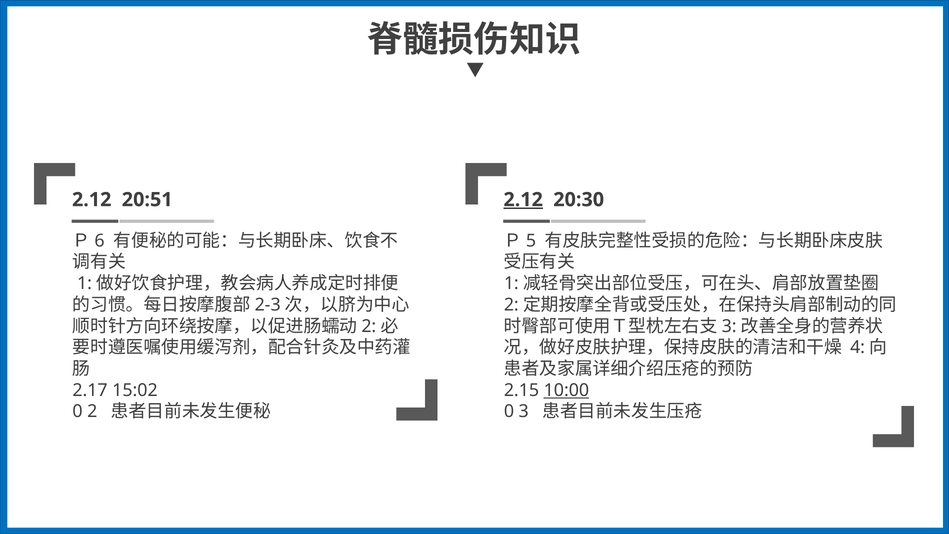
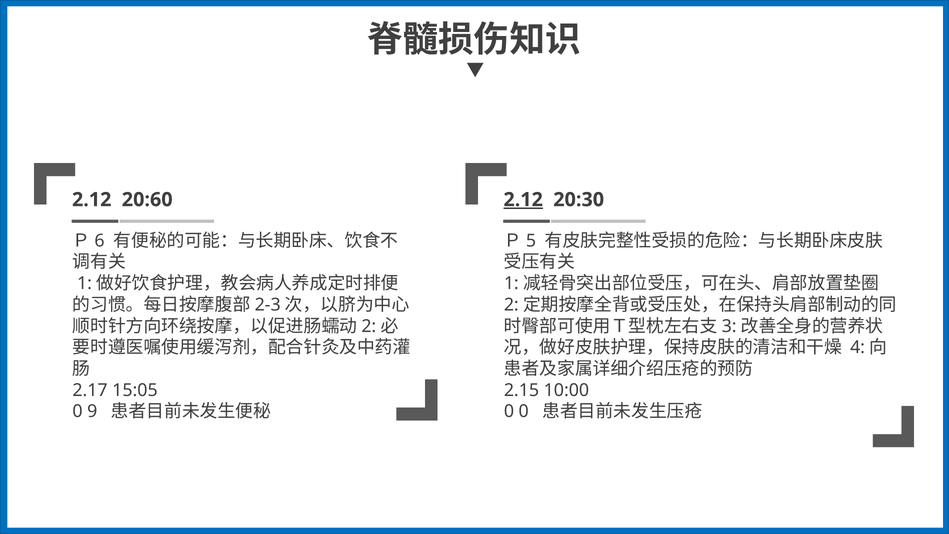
20:51: 20:51 -> 20:60 (147, 200)
15:02: 15:02 -> 15:05 (135, 390)
10:00 underline: present -> none (566, 390)
2: 2 -> 9 (92, 411)
0 3: 3 -> 0 (524, 411)
